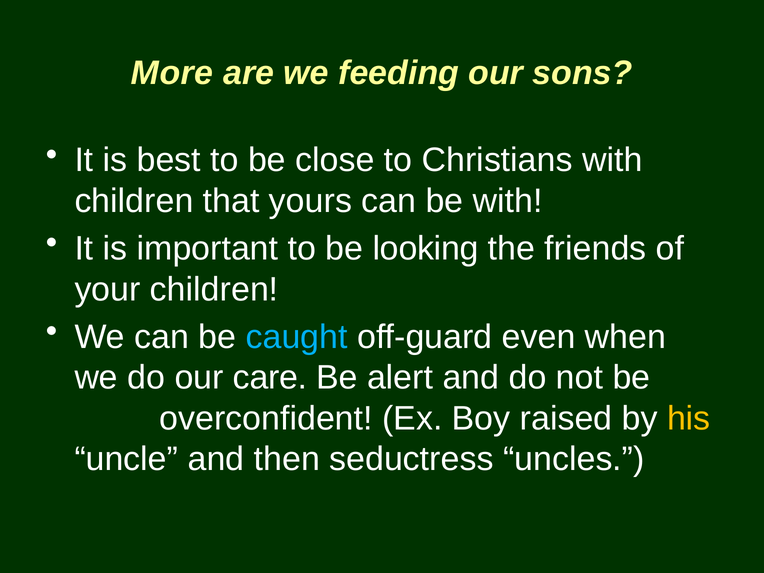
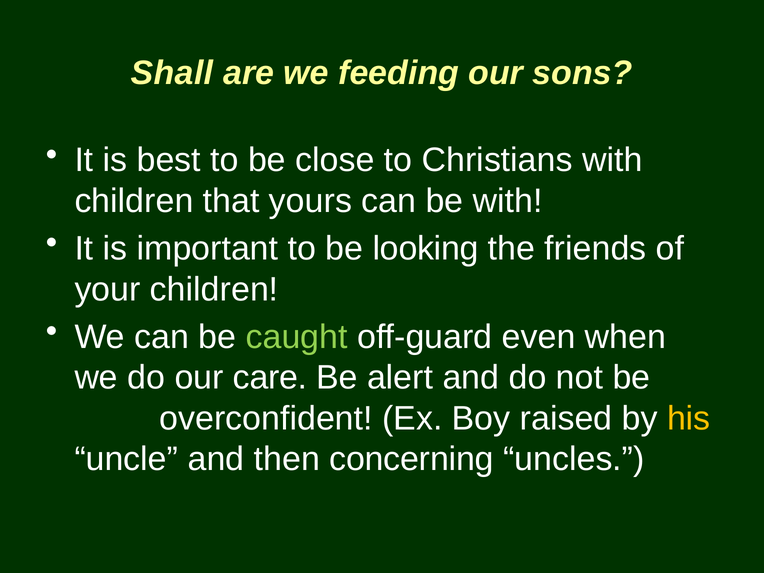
More: More -> Shall (172, 73)
caught colour: light blue -> light green (297, 337)
seductress: seductress -> concerning (411, 459)
